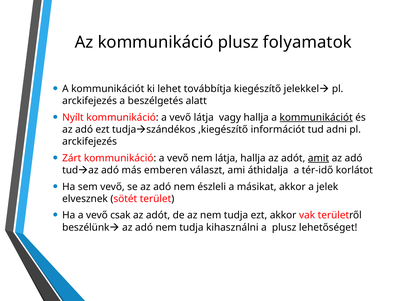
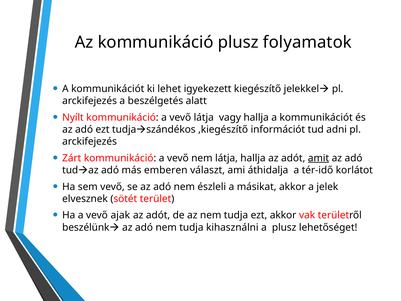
továbbítja: továbbítja -> igyekezett (208, 89)
kommunikációt underline: present -> none (316, 117)
csak: csak -> ajak (120, 215)
